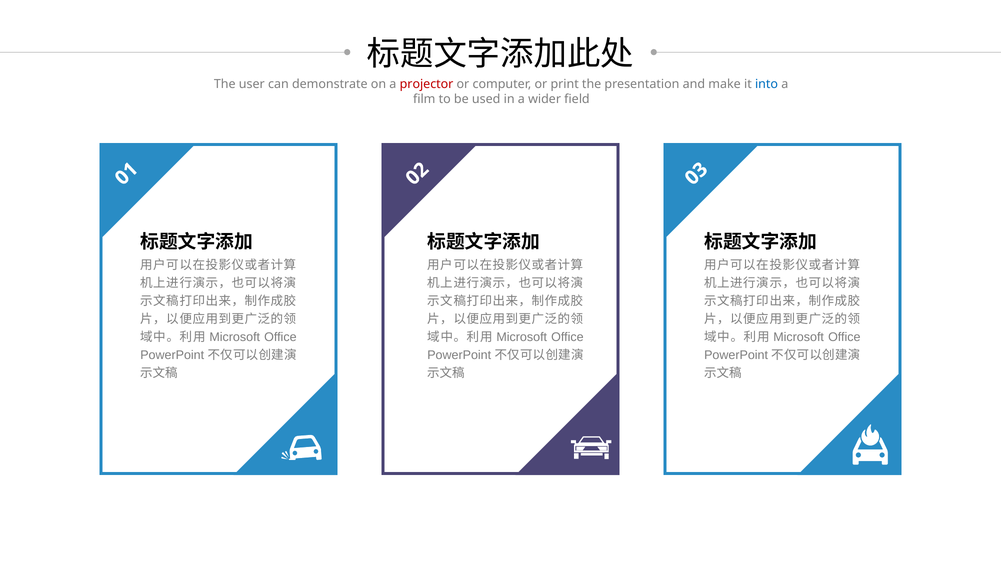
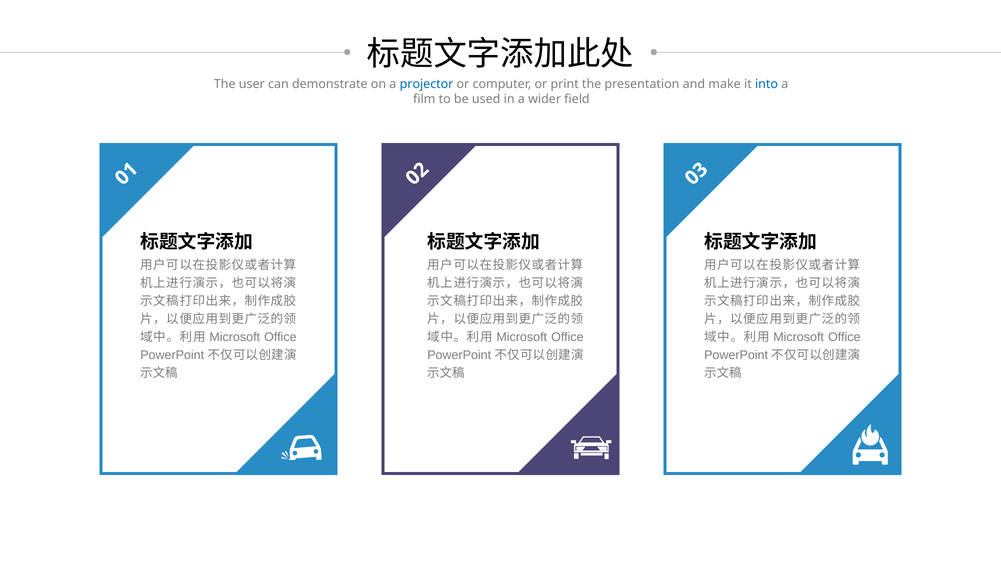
projector colour: red -> blue (427, 84)
